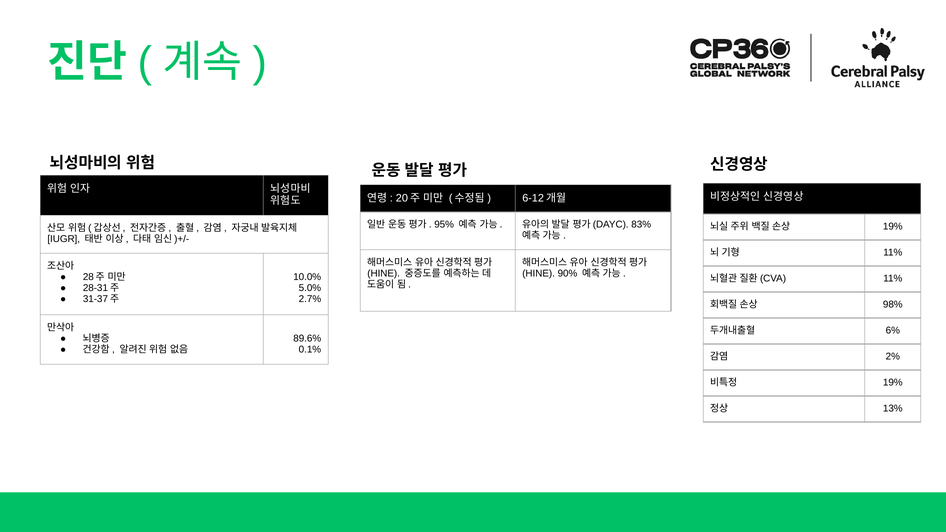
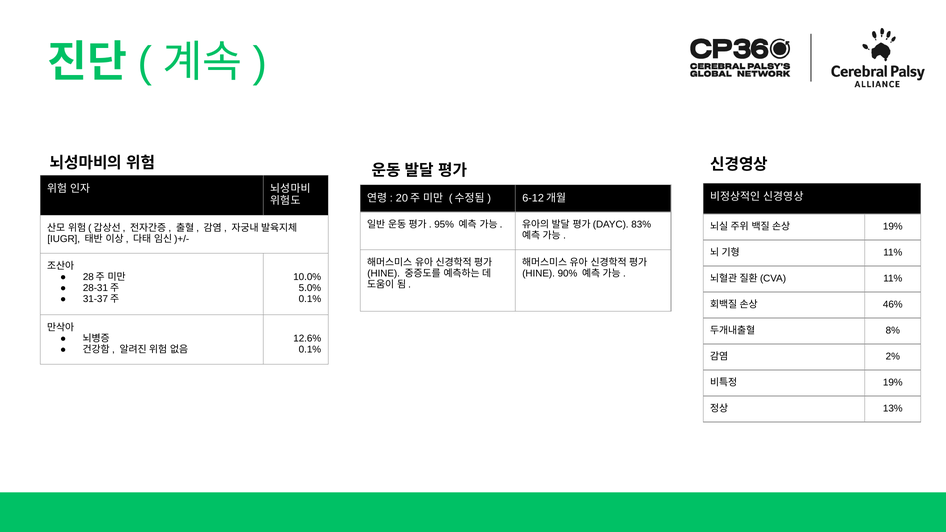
2.7%: 2.7% -> 0.1% (310, 299)
98%: 98% -> 46% (893, 305)
6%: 6% -> 8% (893, 331)
89.6%: 89.6% -> 12.6% (307, 339)
